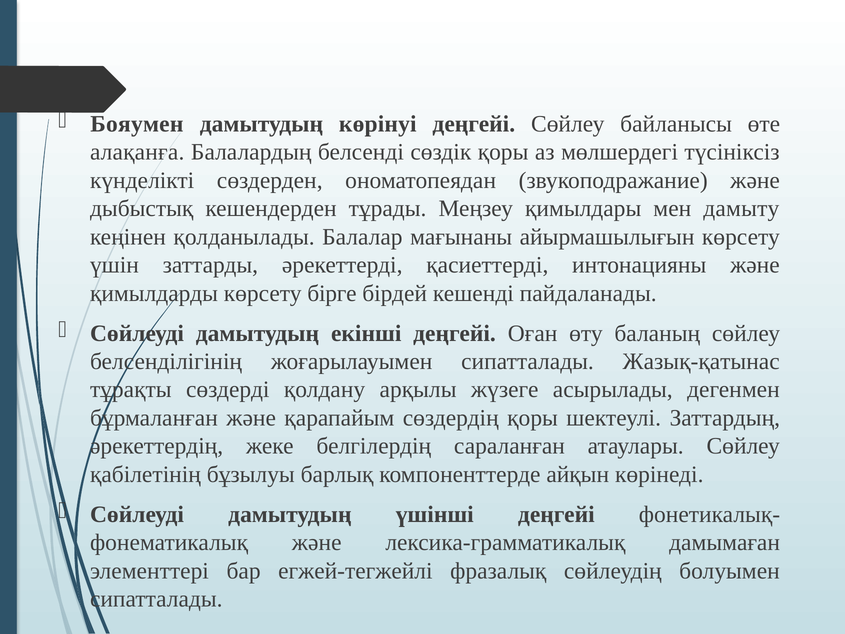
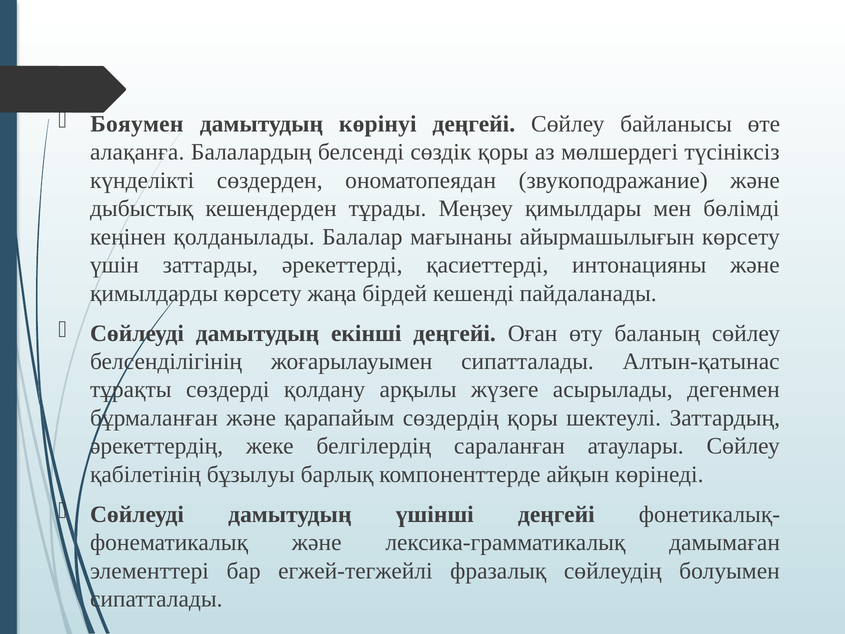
дамыту: дамыту -> бөлімді (741, 209)
бірге: бірге -> жаңа (332, 293)
Жазық-қатынас: Жазық-қатынас -> Алтын-қатынас (701, 361)
